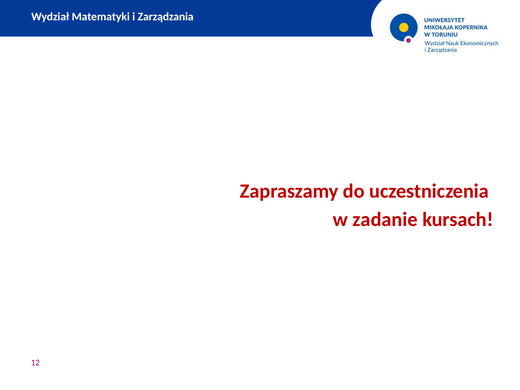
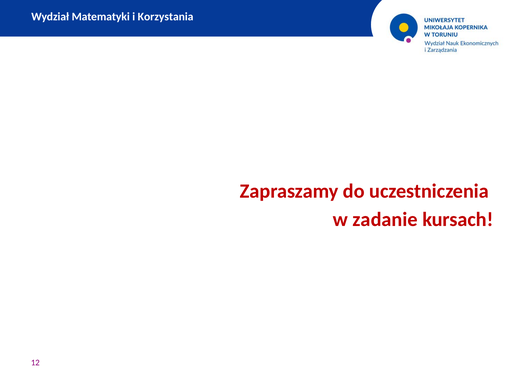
Zarządzania: Zarządzania -> Korzystania (166, 17)
